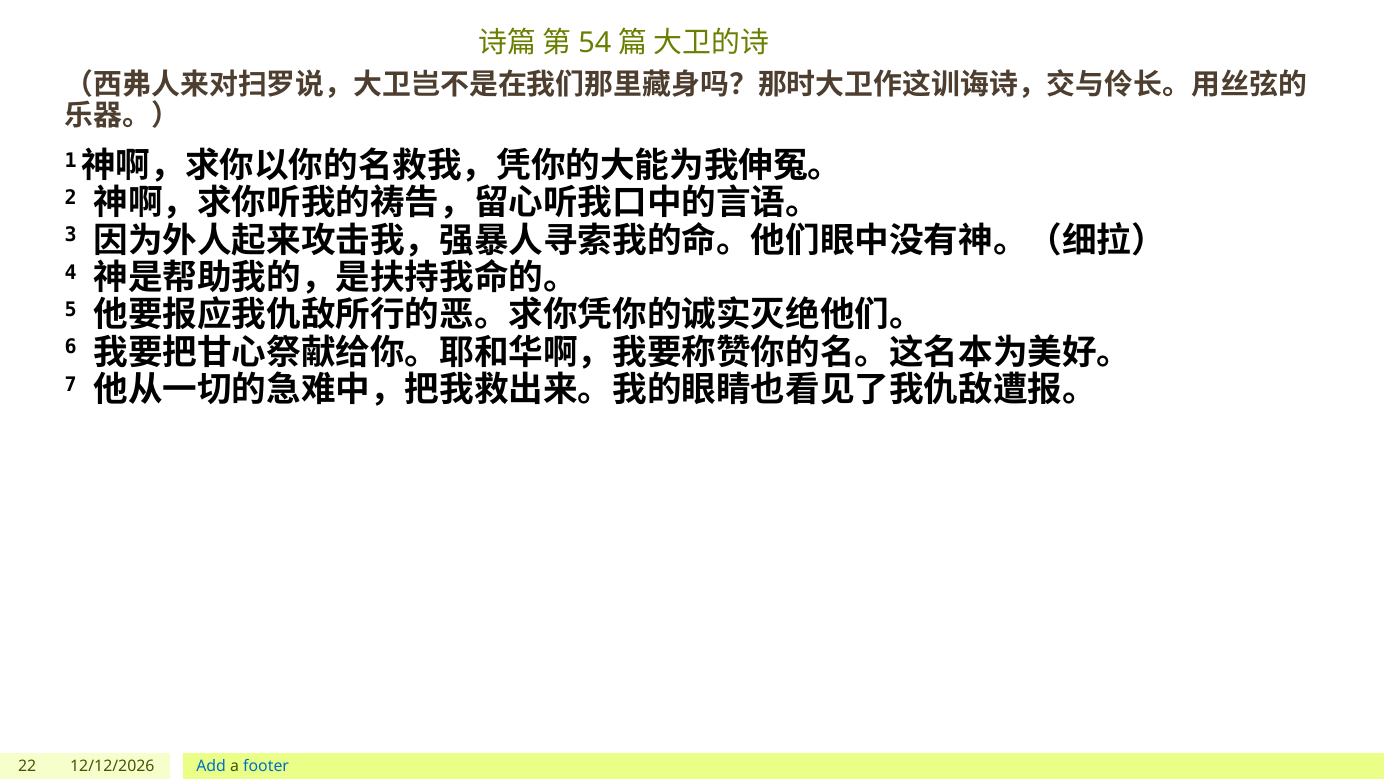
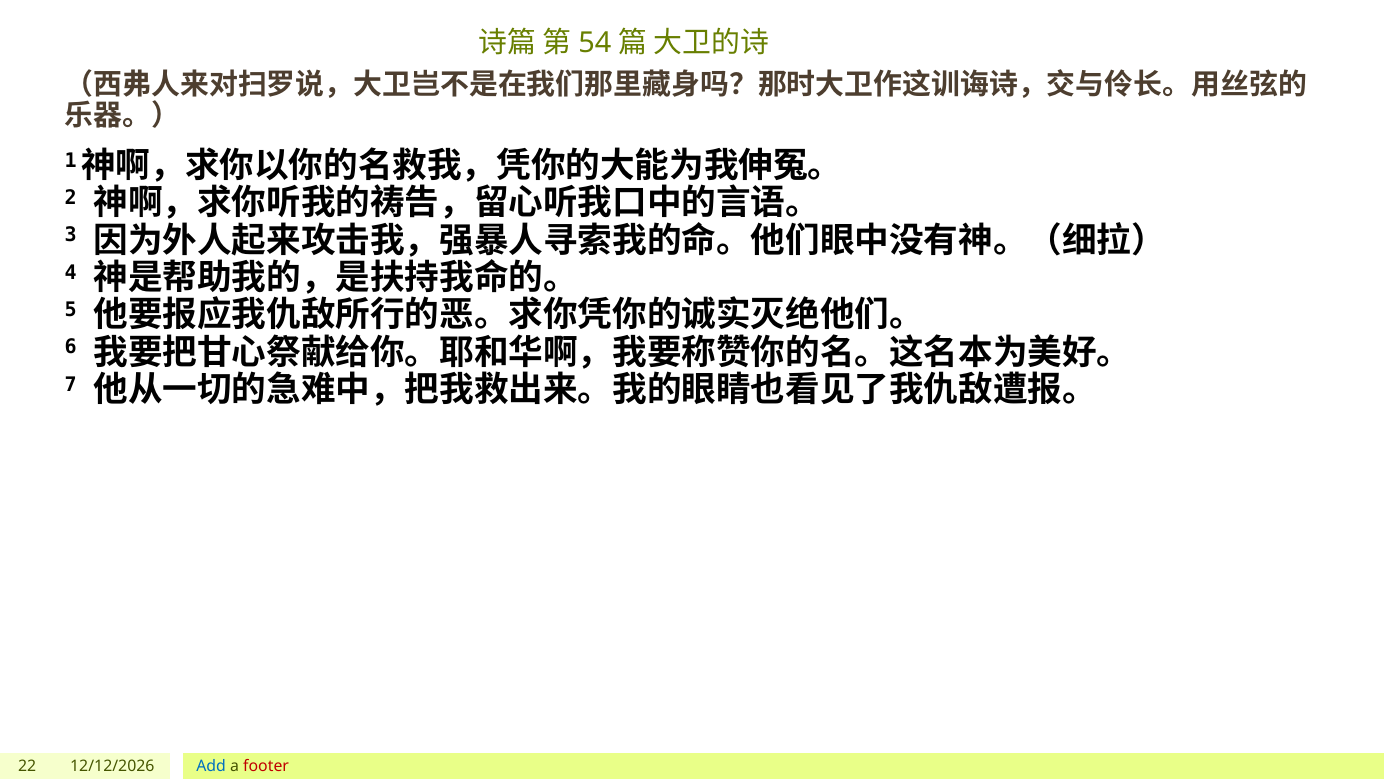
footer colour: blue -> red (266, 765)
